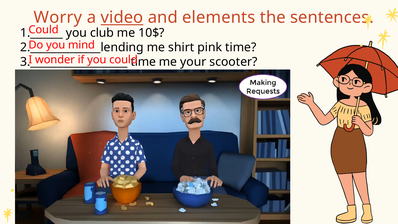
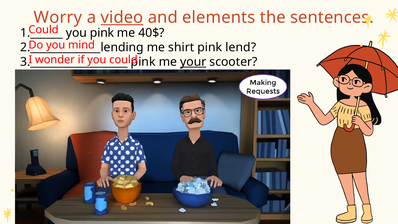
you club: club -> pink (102, 33)
10$: 10$ -> 40$ (151, 33)
pink time: time -> lend (241, 47)
time: time -> pink (143, 62)
your underline: none -> present (193, 62)
